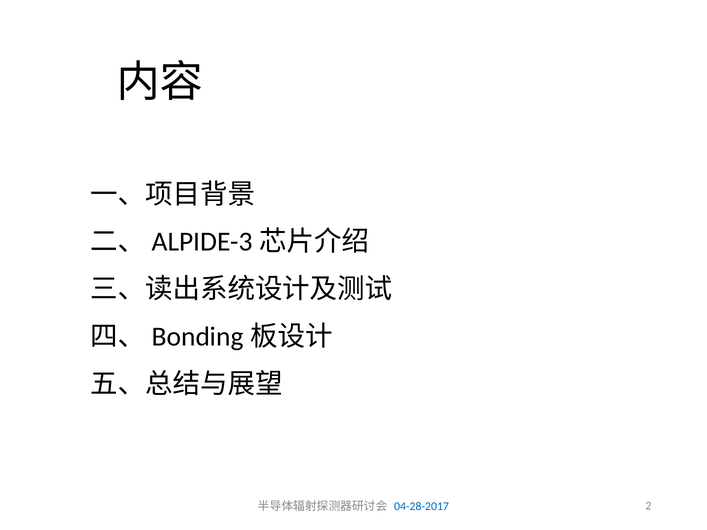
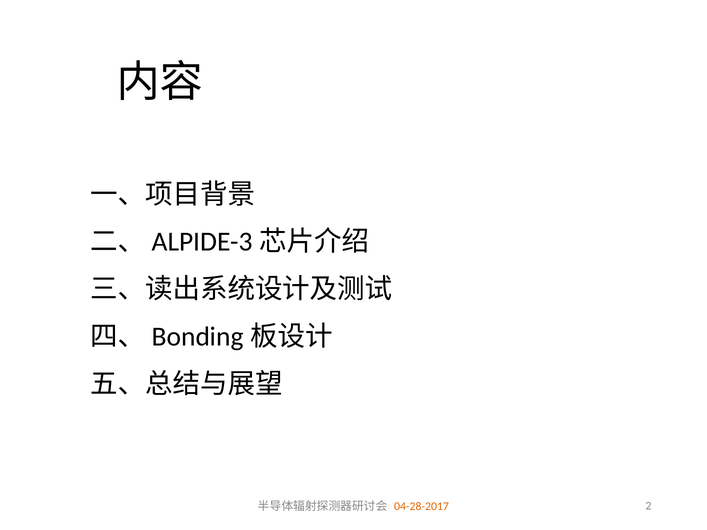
04-28-2017 colour: blue -> orange (422, 506)
